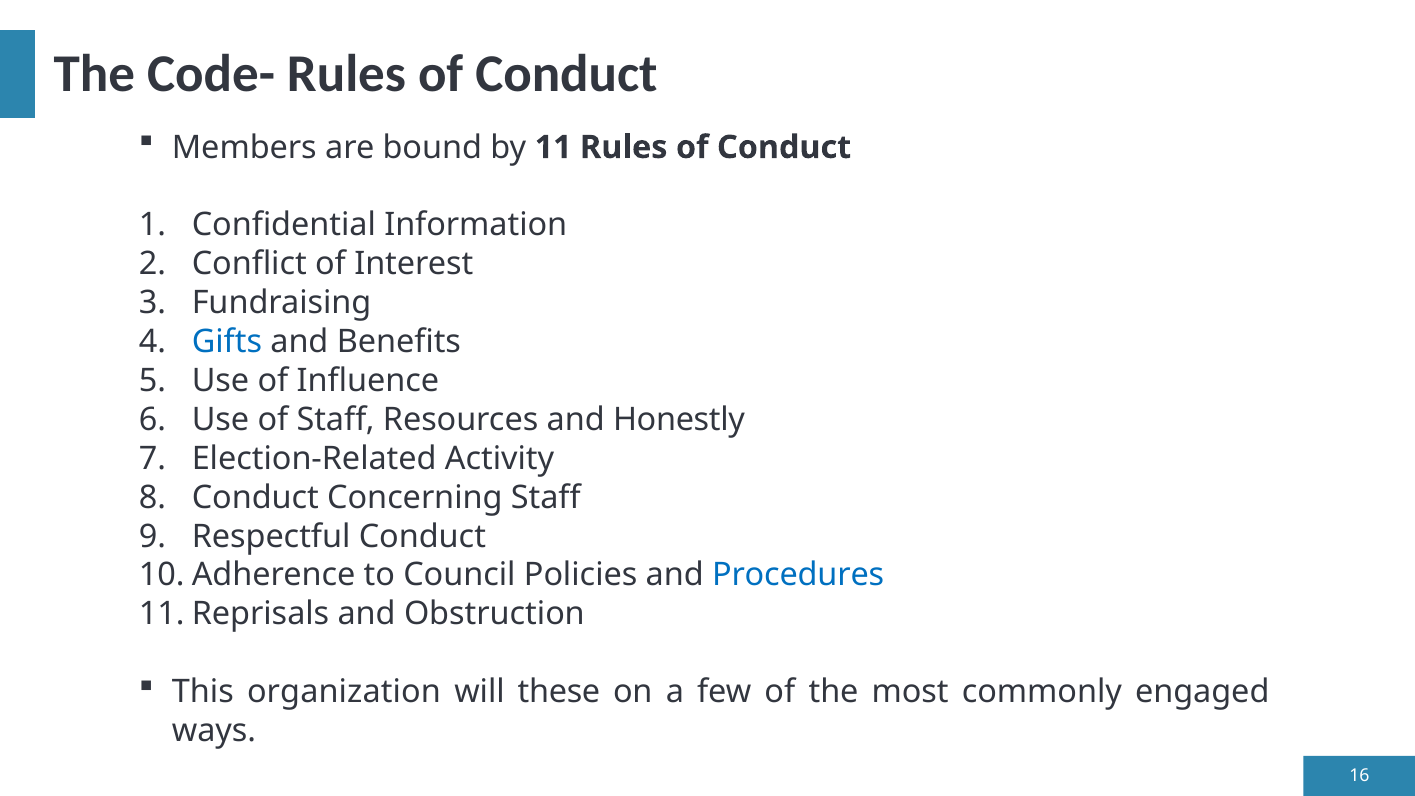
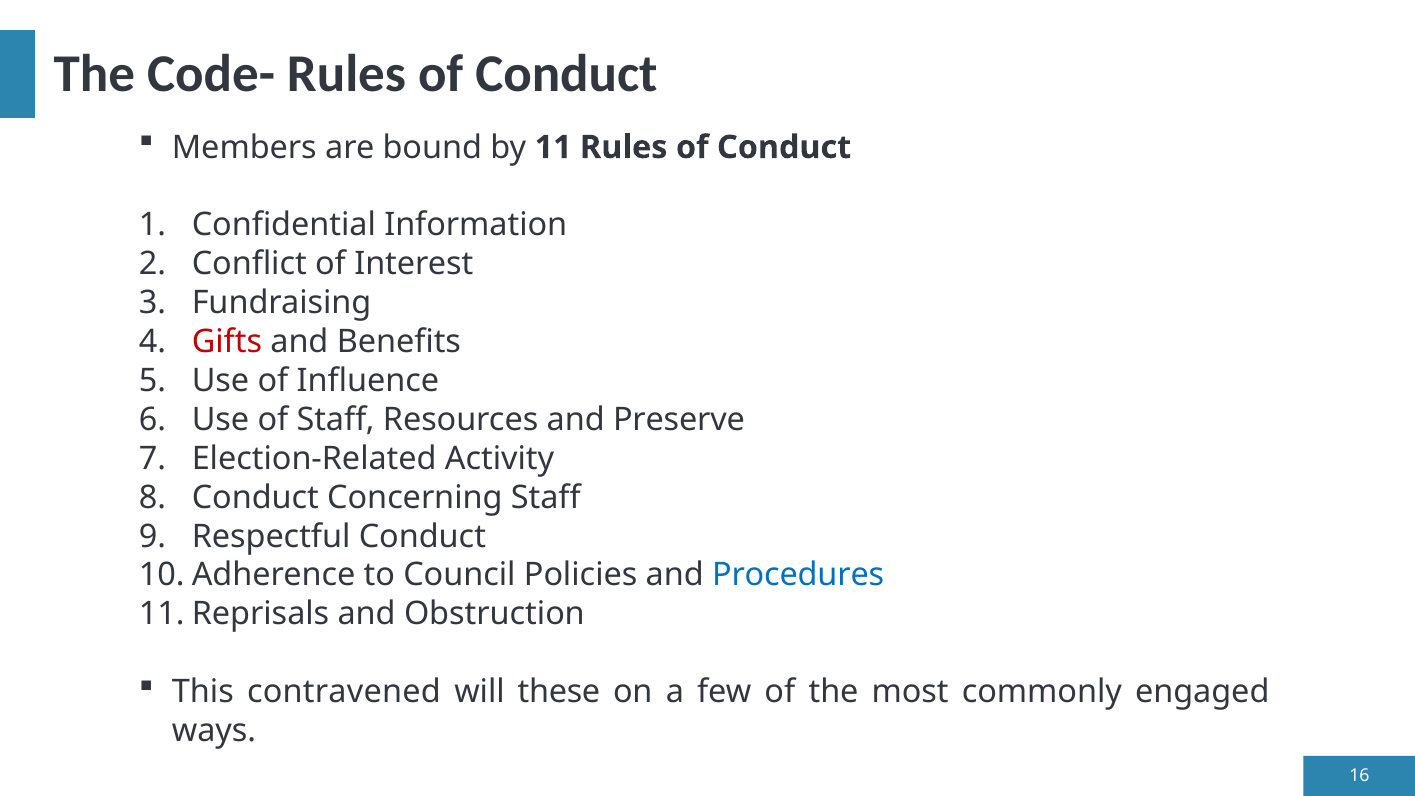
Gifts colour: blue -> red (227, 342)
Honestly: Honestly -> Preserve (679, 420)
organization: organization -> contravened (344, 692)
